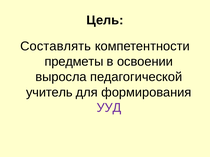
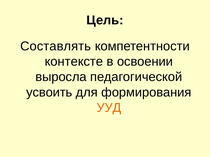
предметы: предметы -> контексте (74, 62)
учитель: учитель -> усвоить (49, 93)
УУД colour: purple -> orange (109, 108)
